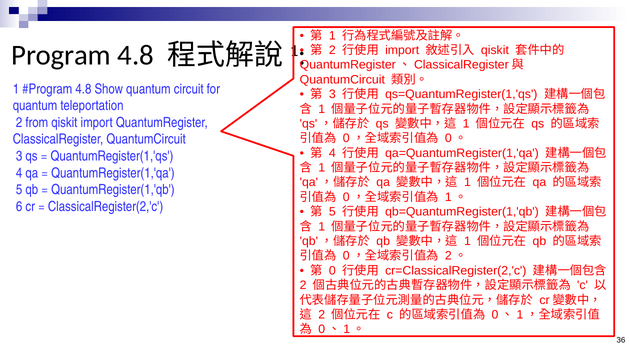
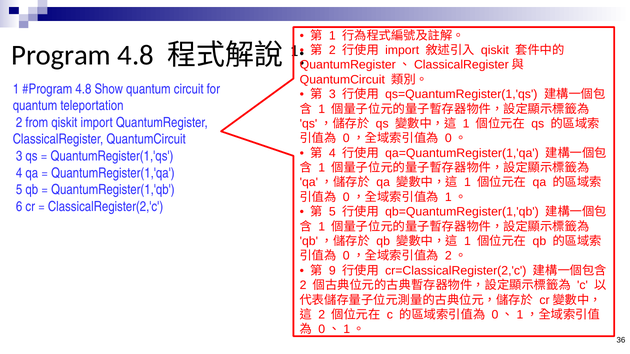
0: 0 -> 9 (332, 271)
